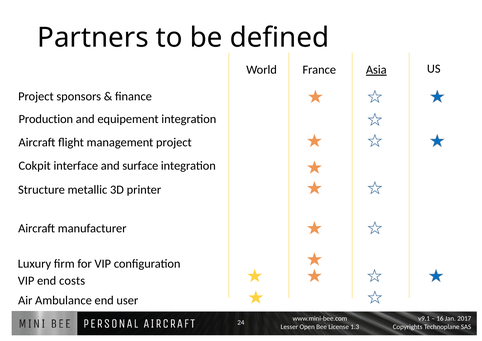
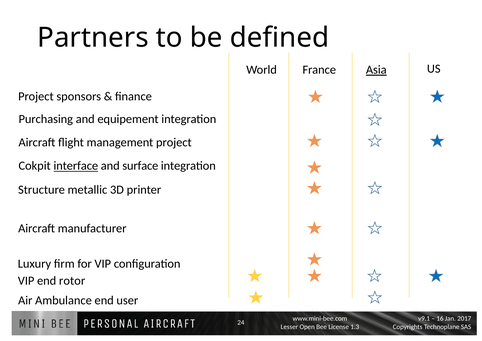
Production: Production -> Purchasing (46, 119)
interface underline: none -> present (76, 166)
costs: costs -> rotor (72, 281)
